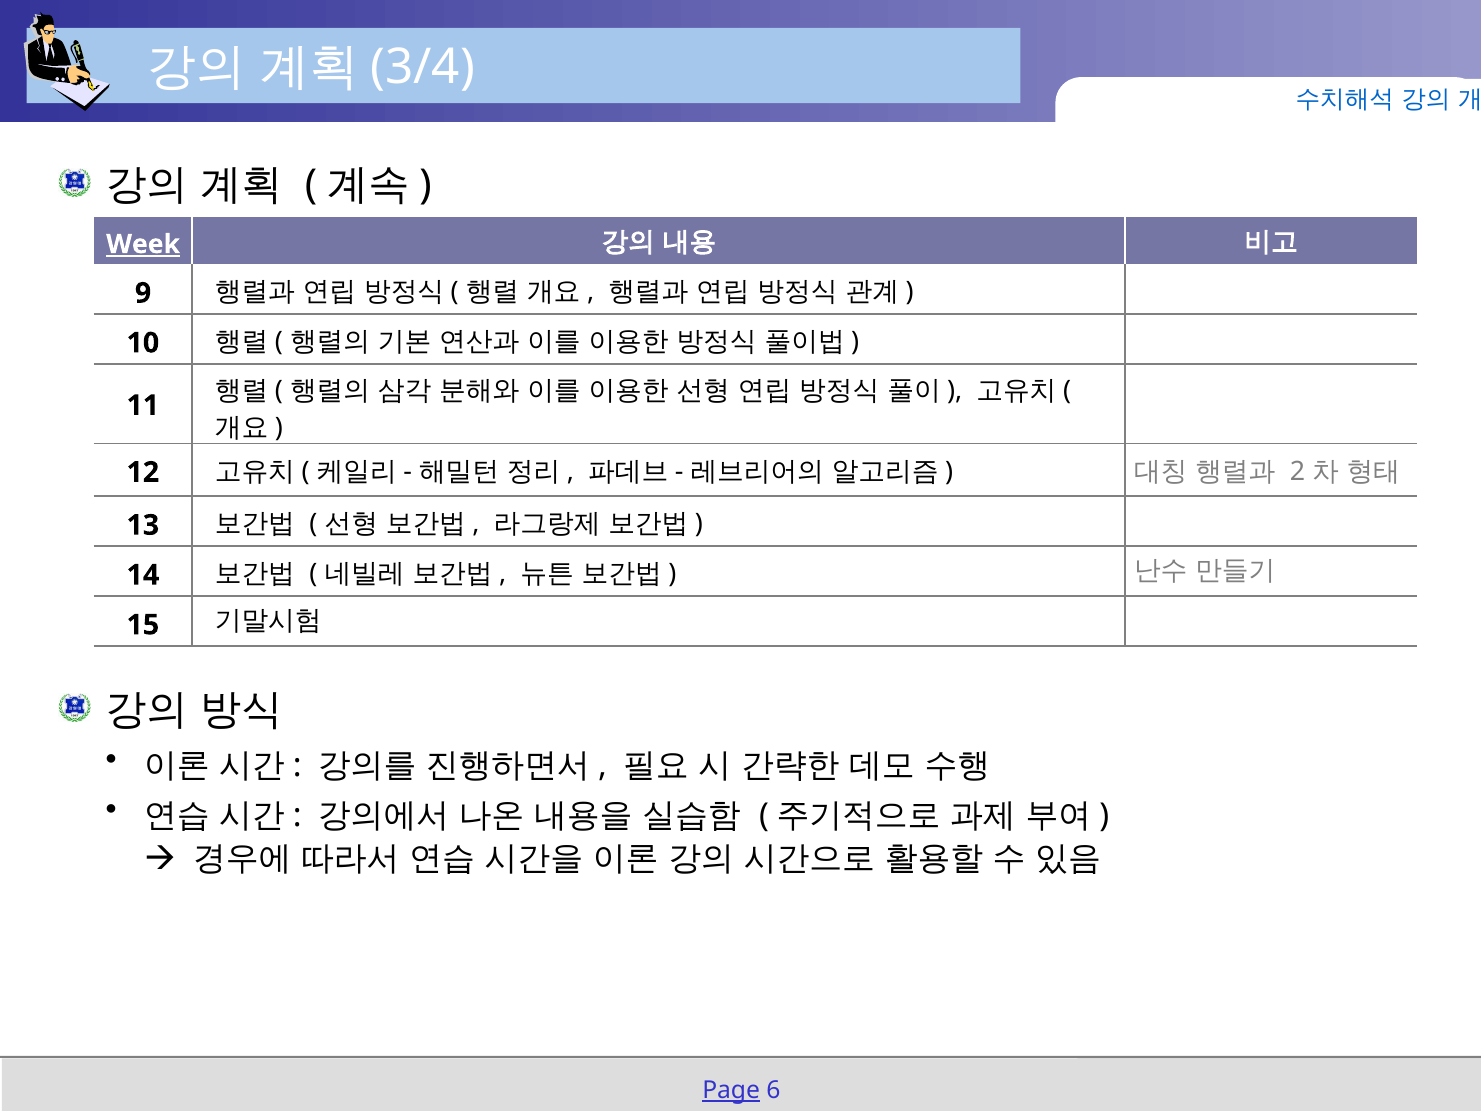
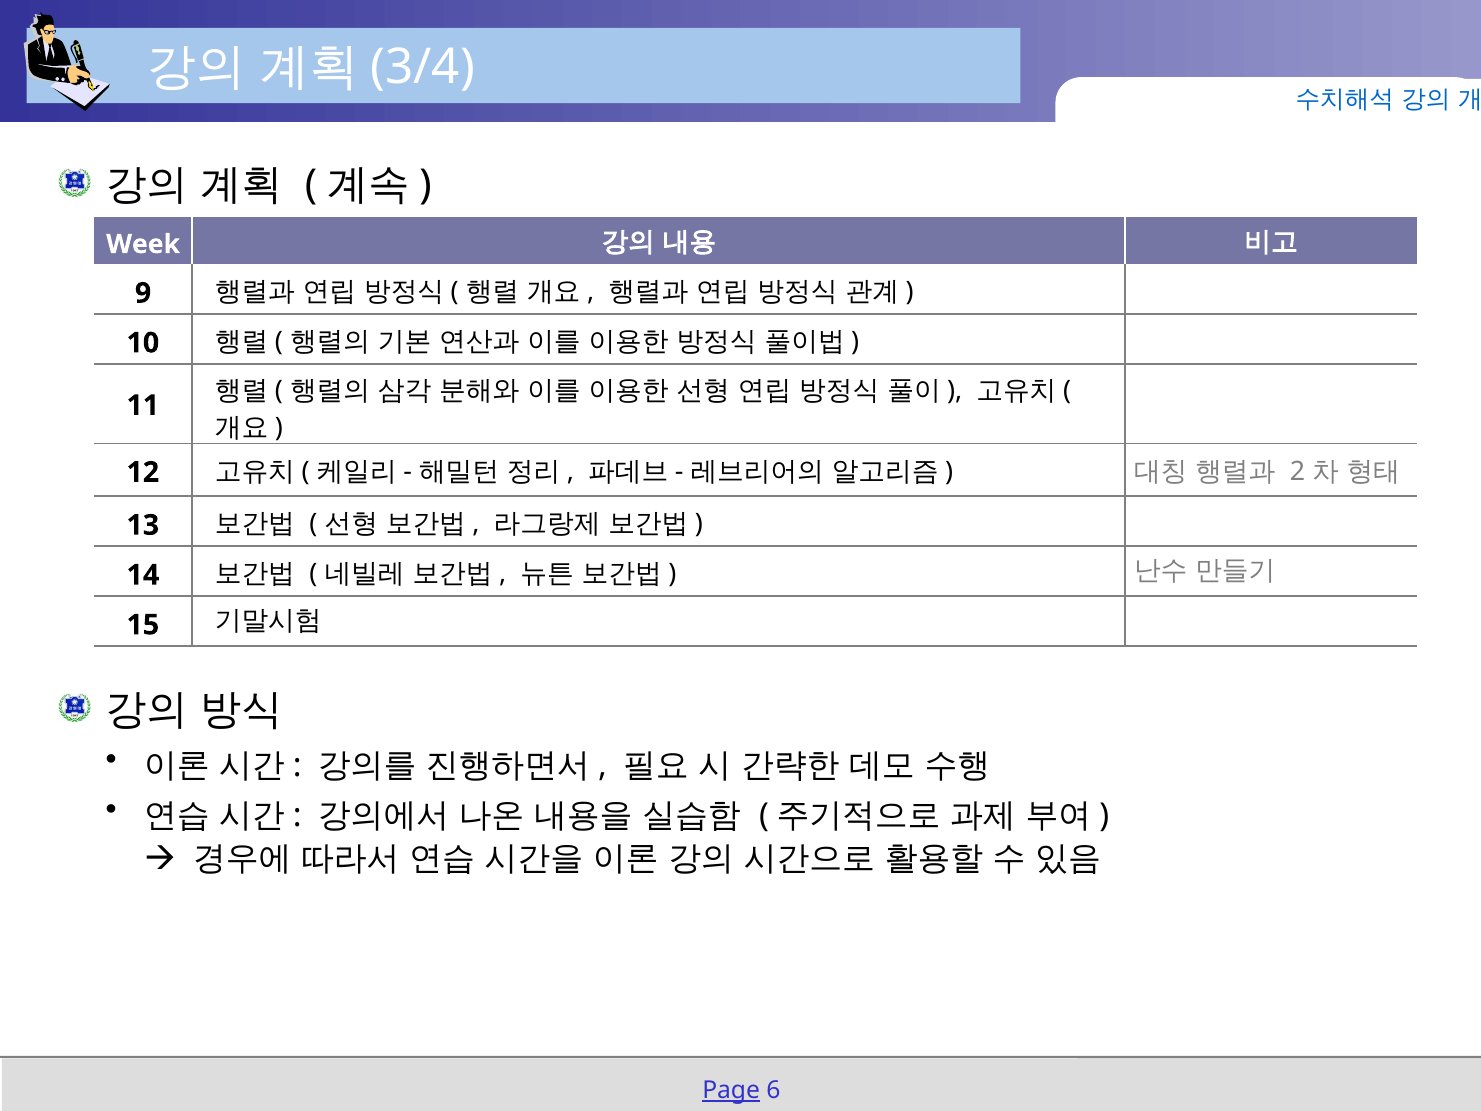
Week underline: present -> none (143, 244)
